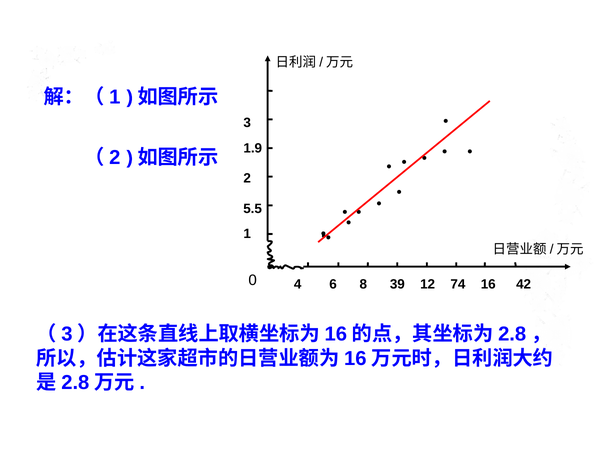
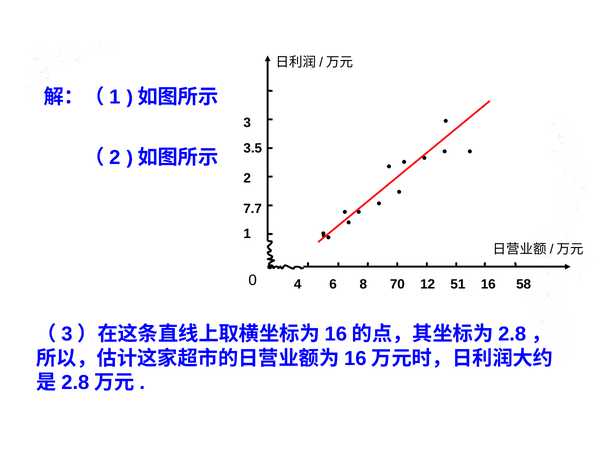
1.9: 1.9 -> 3.5 (253, 148)
5.5: 5.5 -> 7.7 (253, 209)
39: 39 -> 70 (397, 285)
74: 74 -> 51 (458, 285)
42: 42 -> 58 (524, 285)
